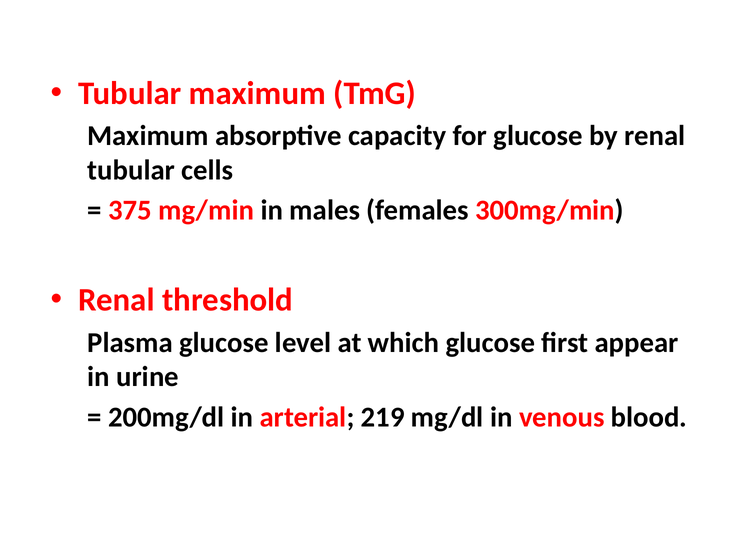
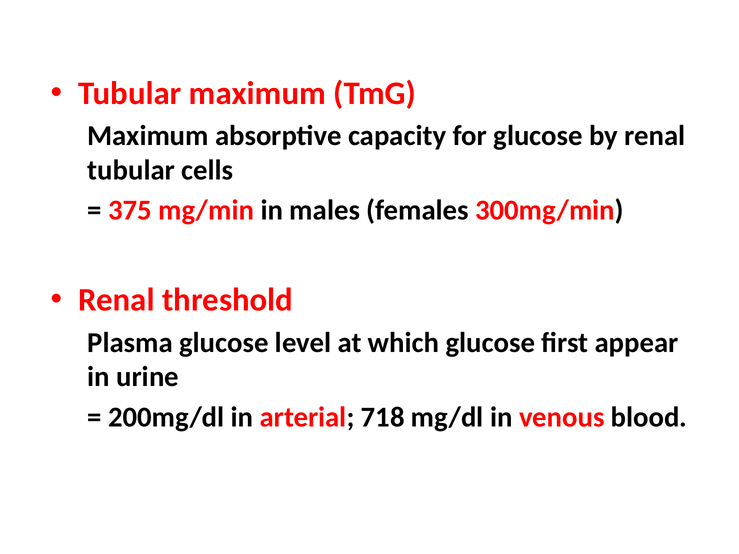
219: 219 -> 718 (383, 417)
